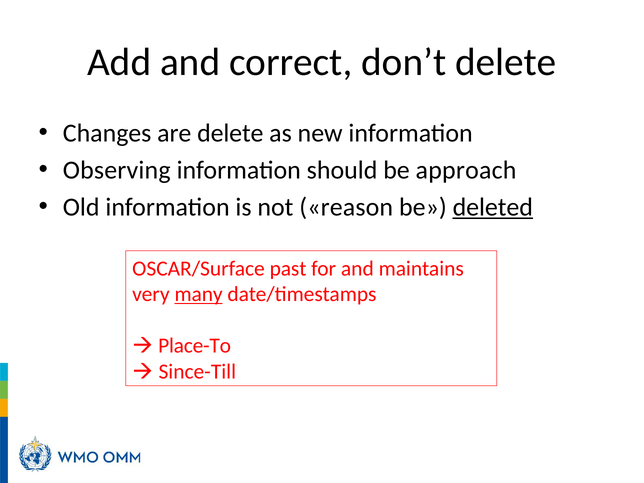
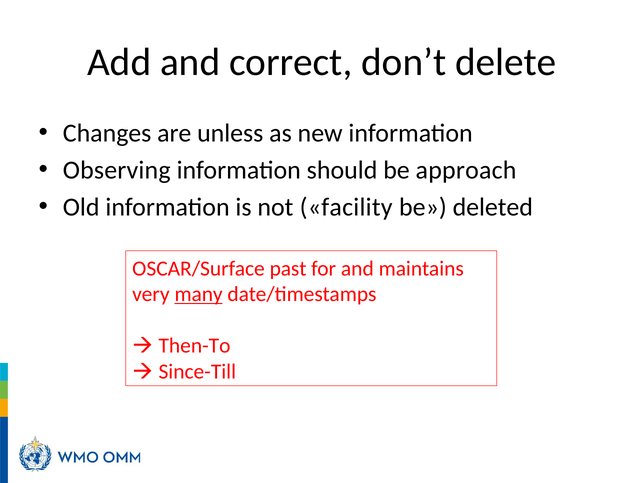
are delete: delete -> unless (230, 133)
reason: reason -> facility (346, 207)
deleted underline: present -> none (493, 207)
Place-To: Place-To -> Then-To (195, 346)
